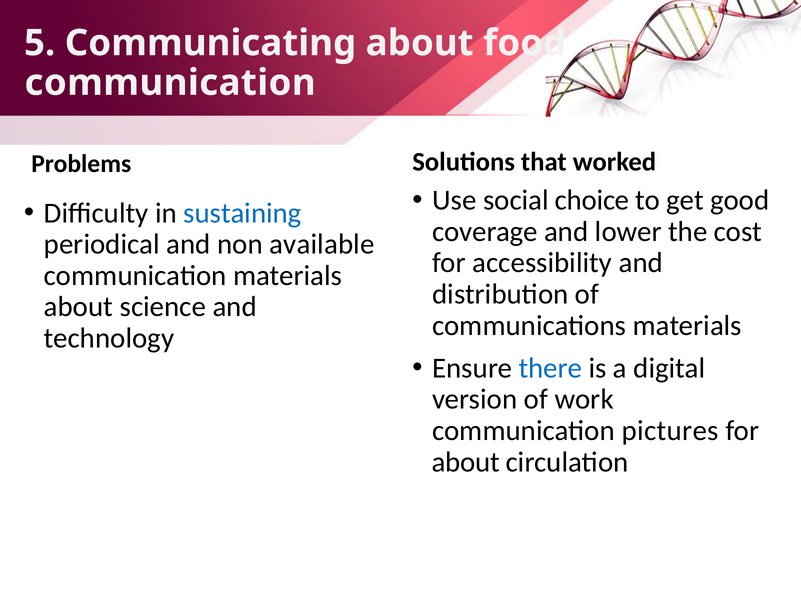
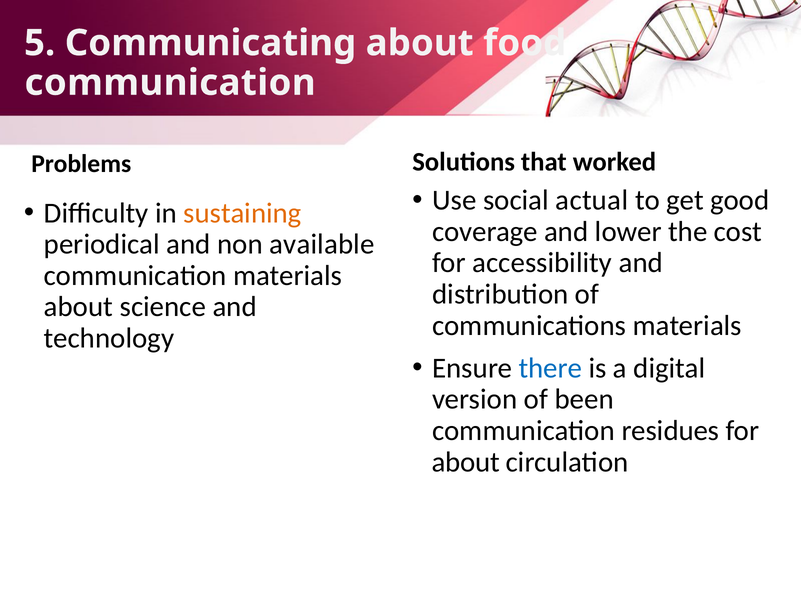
choice: choice -> actual (592, 200)
sustaining colour: blue -> orange (242, 213)
work: work -> been (584, 399)
pictures: pictures -> residues (670, 430)
